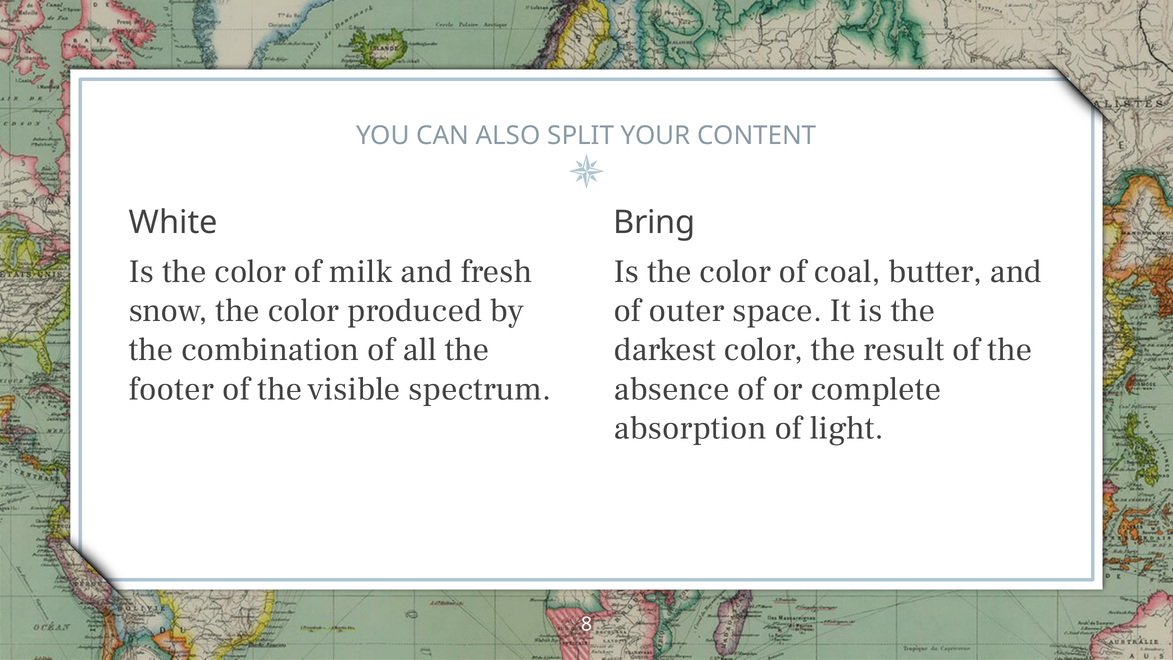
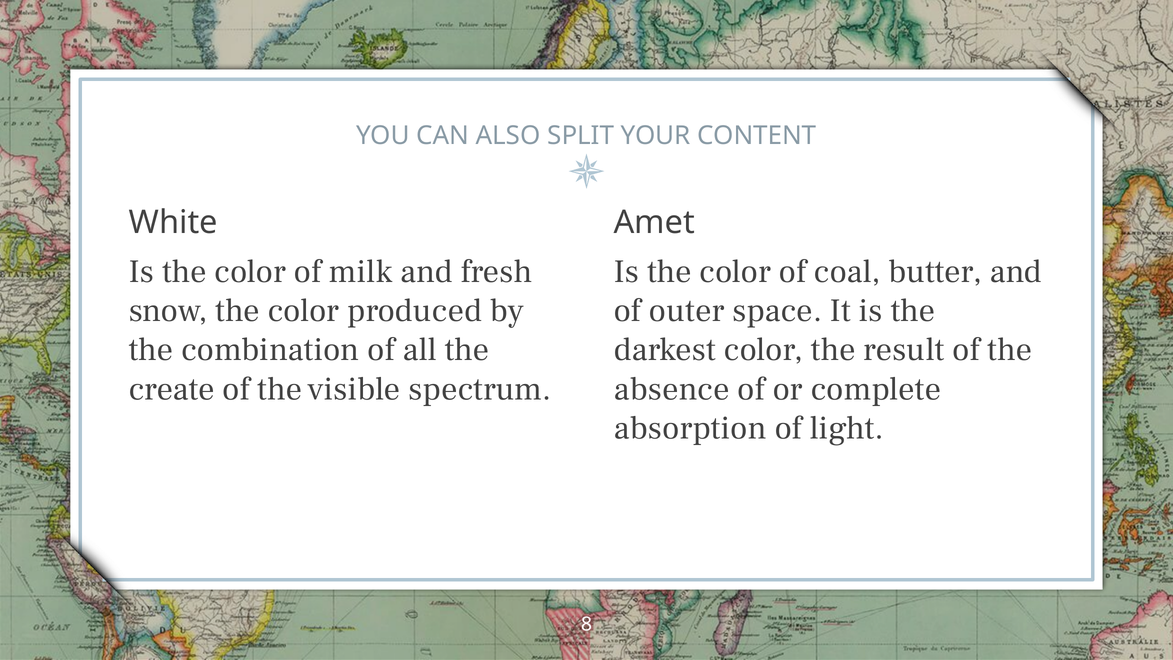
Bring: Bring -> Amet (654, 222)
footer: footer -> create (172, 389)
